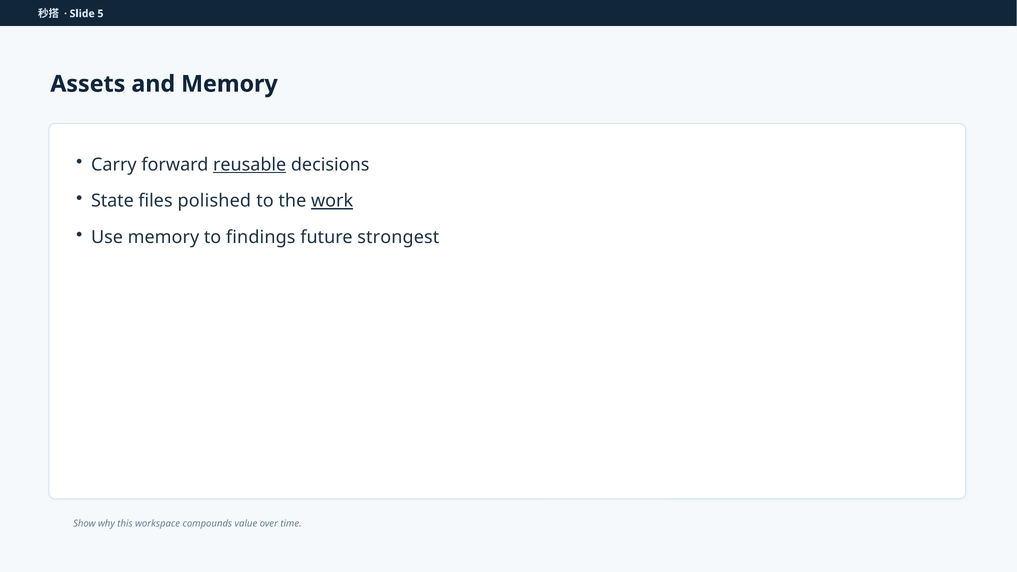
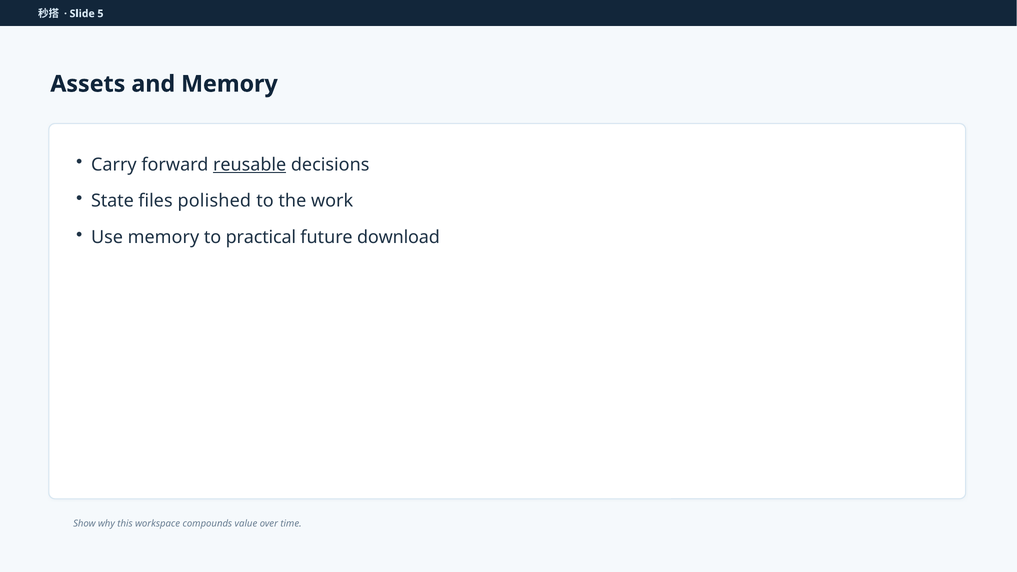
work underline: present -> none (332, 201)
findings: findings -> practical (261, 238)
strongest: strongest -> download (398, 238)
